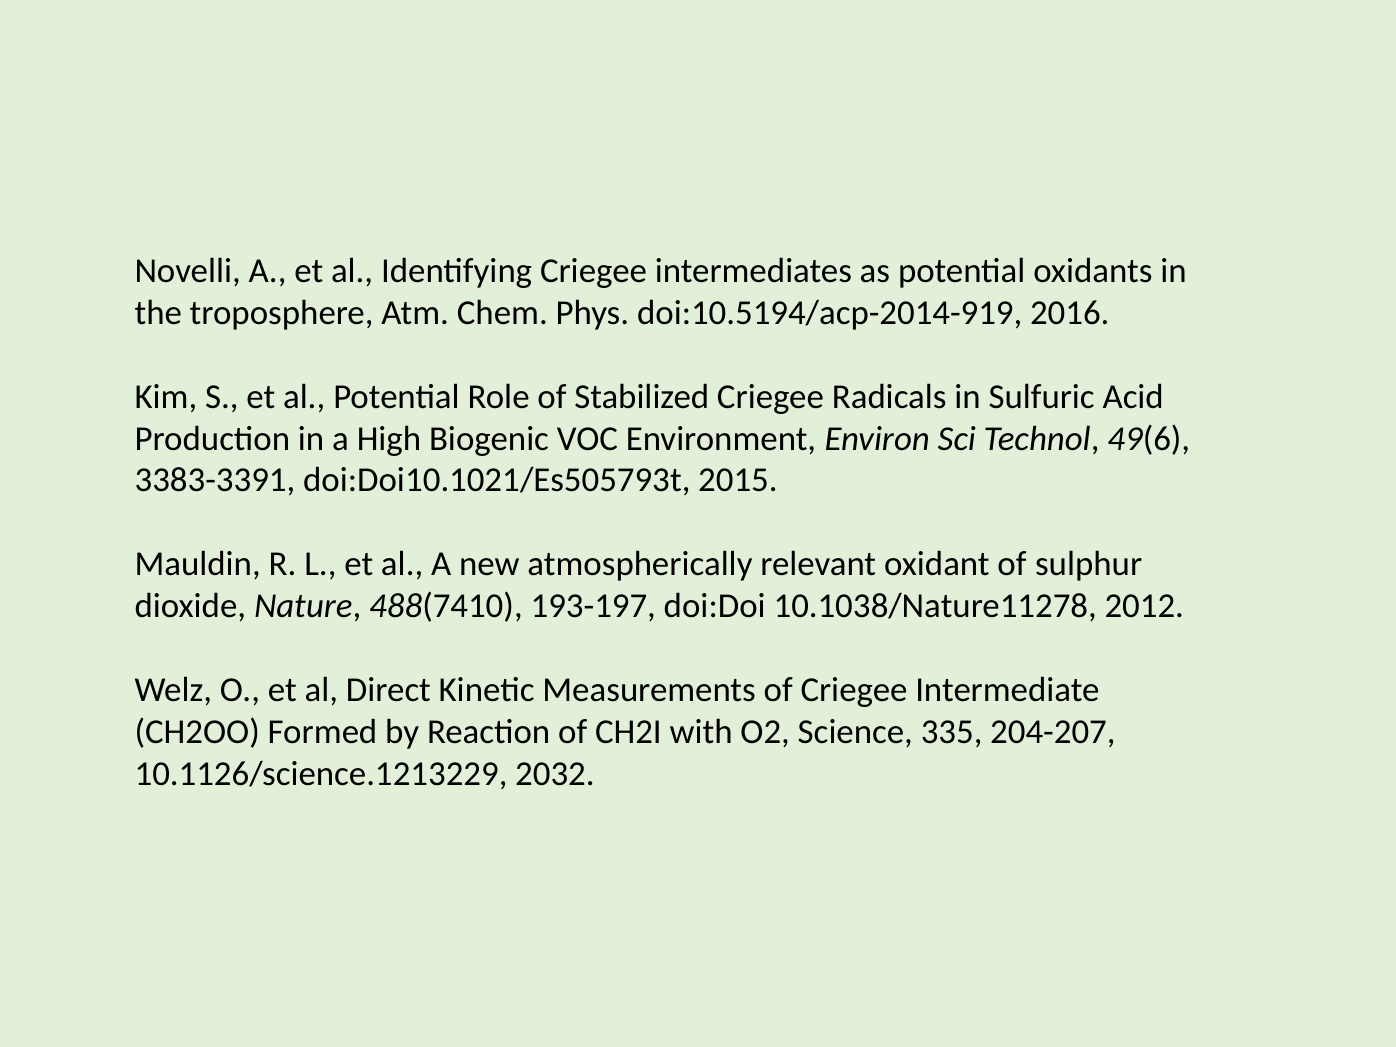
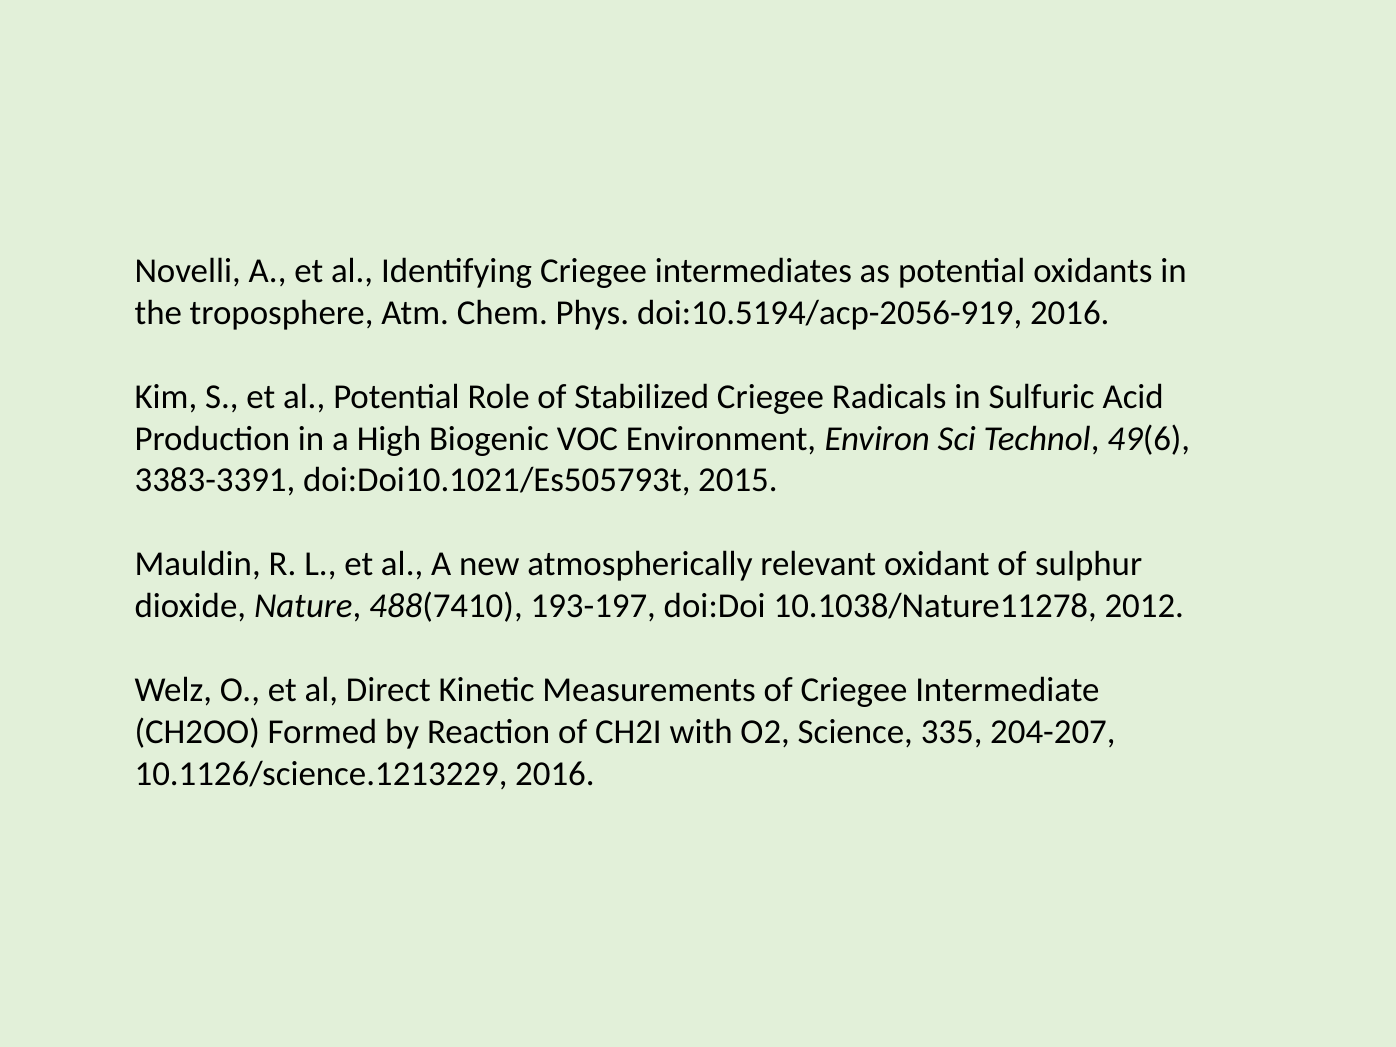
doi:10.5194/acp-2014-919: doi:10.5194/acp-2014-919 -> doi:10.5194/acp-2056-919 (830, 313)
10.1126/science.1213229 2032: 2032 -> 2016 (555, 774)
